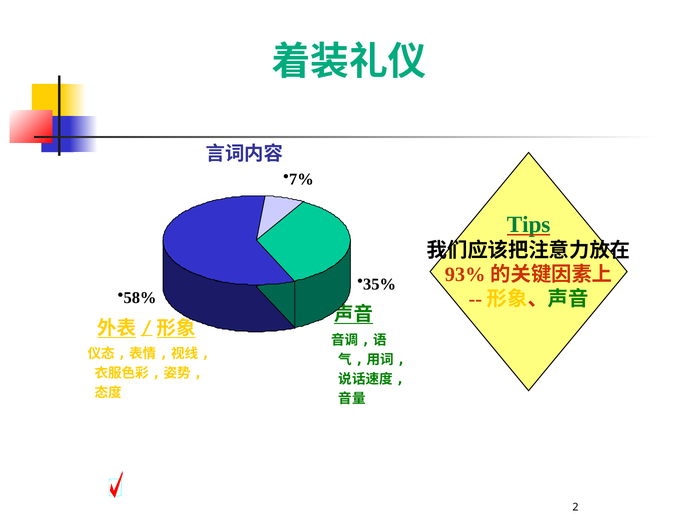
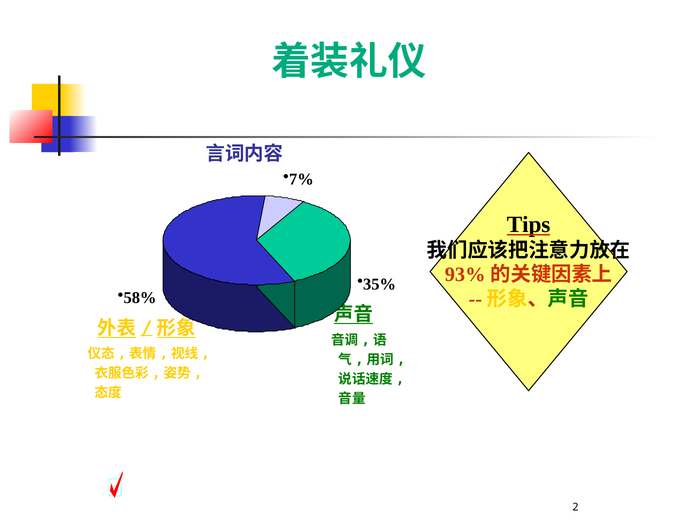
Tips colour: green -> black (529, 224)
